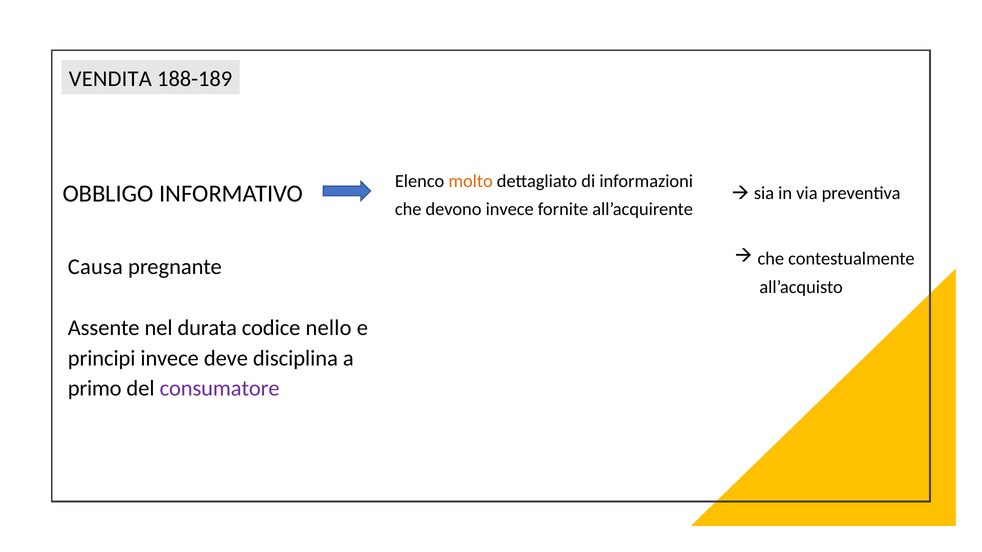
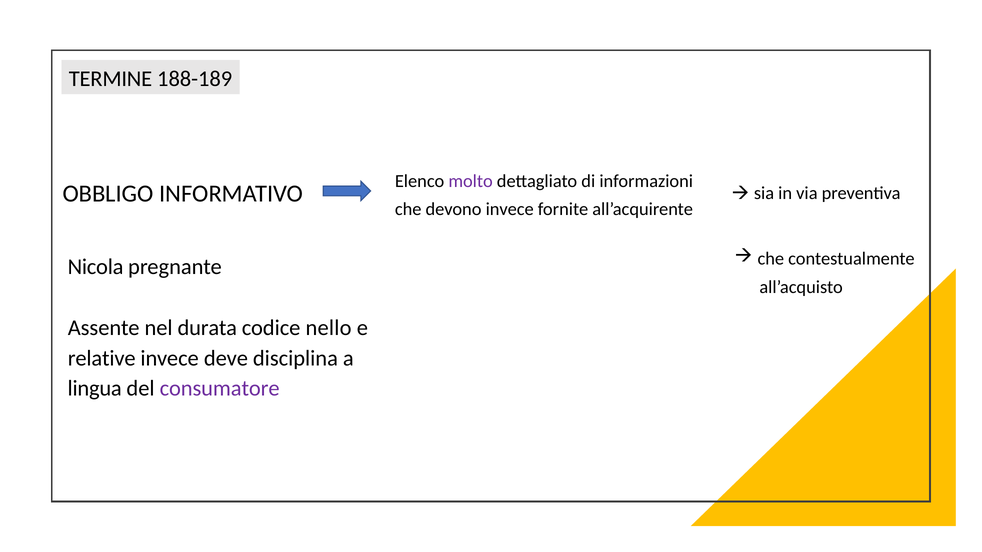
VENDITA: VENDITA -> TERMINE (110, 79)
molto colour: orange -> purple (471, 181)
Causa: Causa -> Nicola (96, 267)
principi: principi -> relative (102, 358)
primo: primo -> lingua (95, 389)
